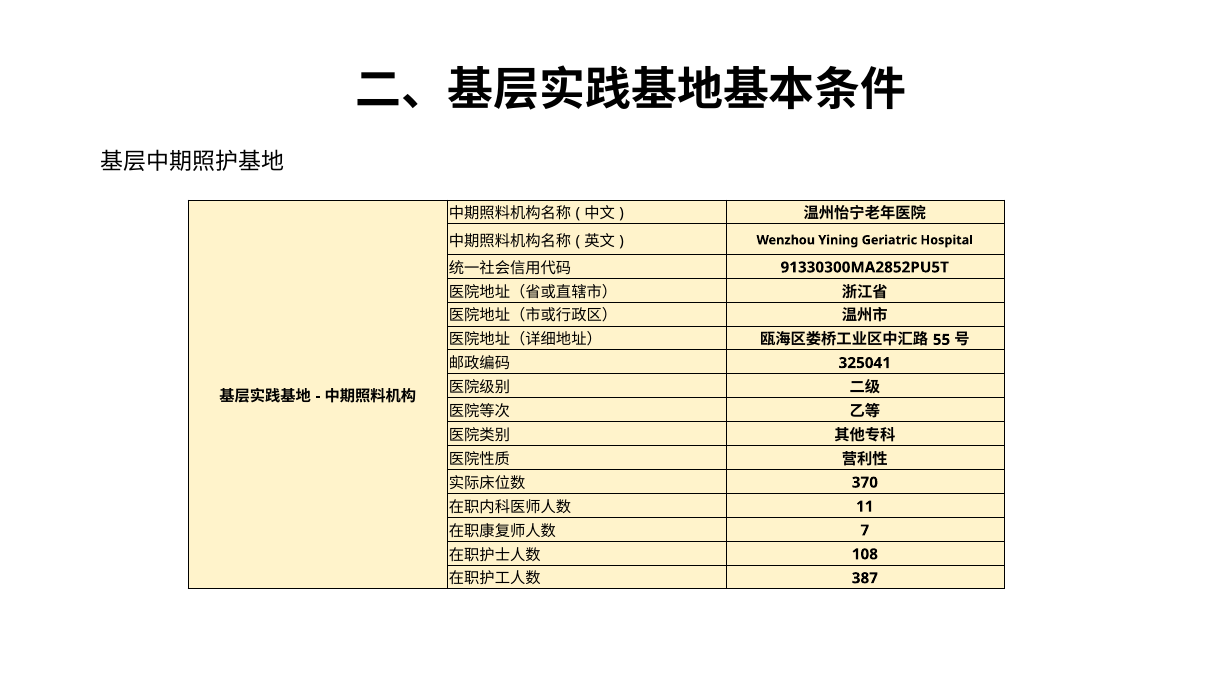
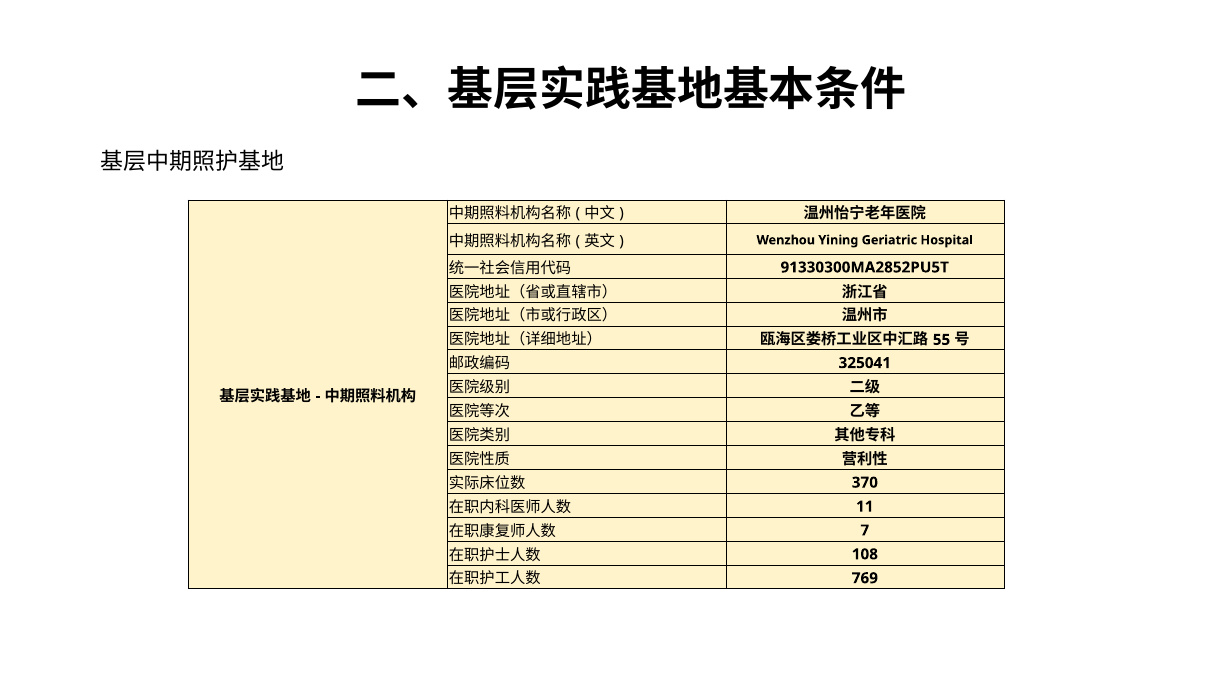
387: 387 -> 769 (865, 578)
